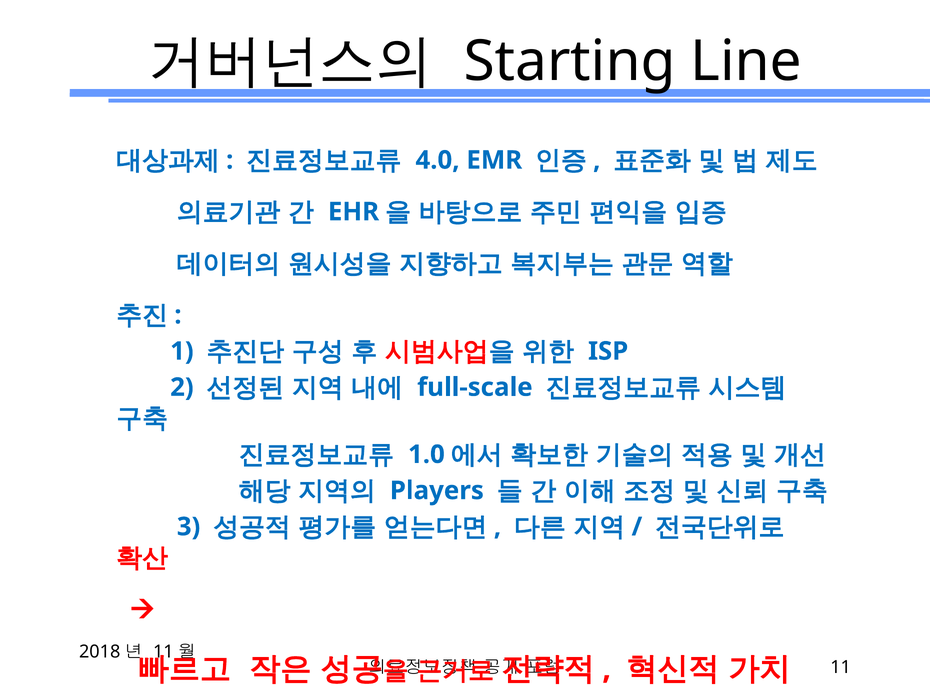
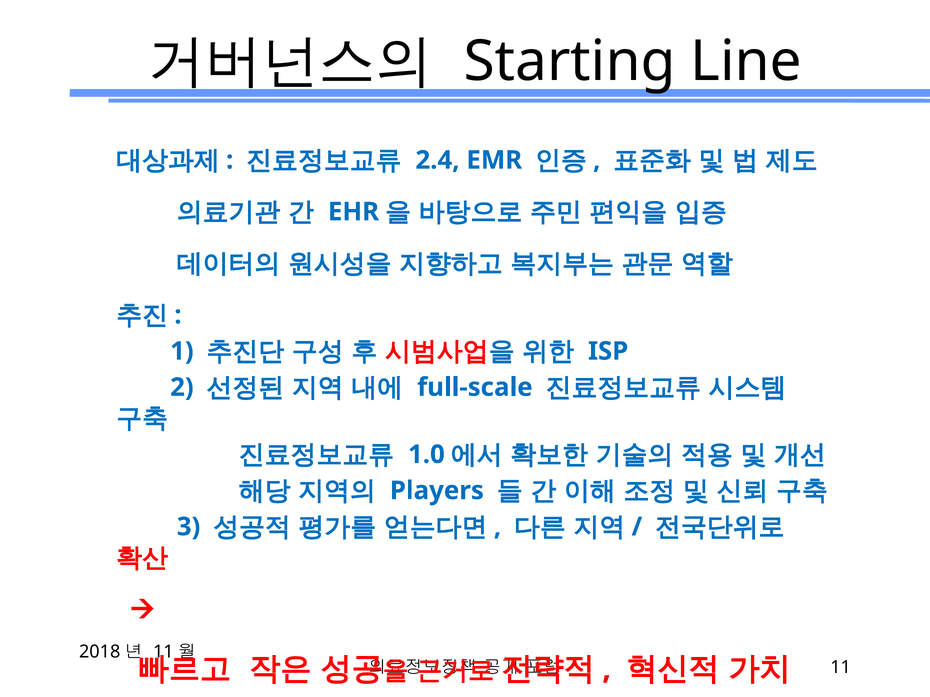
4.0: 4.0 -> 2.4 (438, 160)
